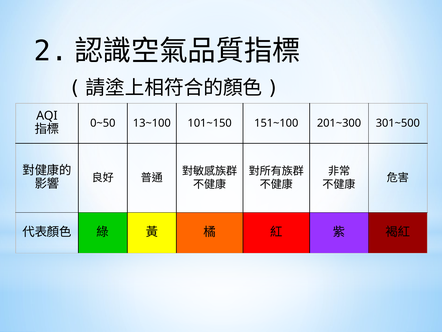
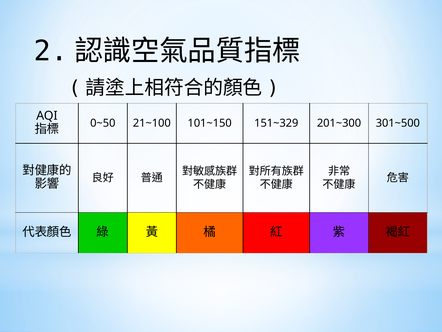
13~100: 13~100 -> 21~100 (152, 123)
151~100: 151~100 -> 151~329 (276, 123)
